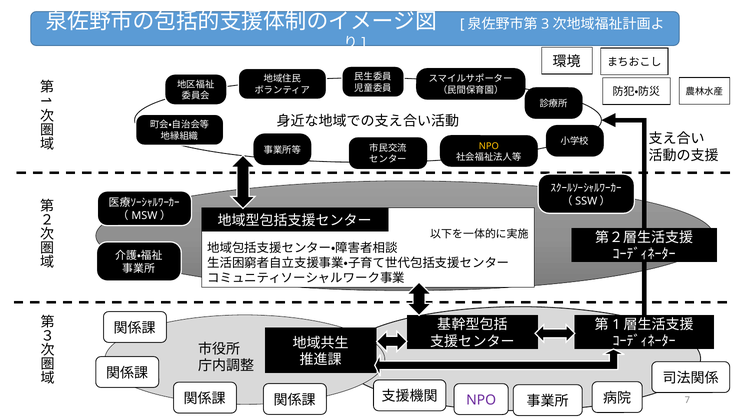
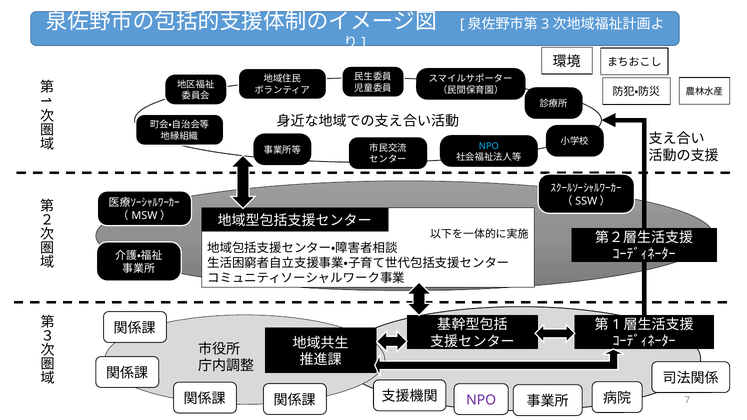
NPO colour: yellow -> light blue (489, 146)
